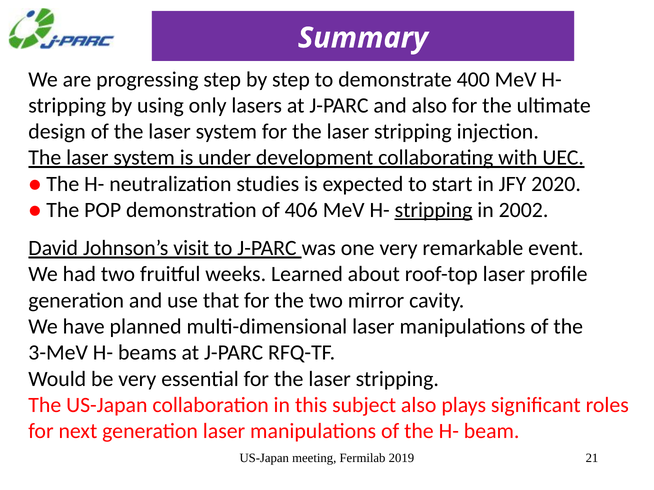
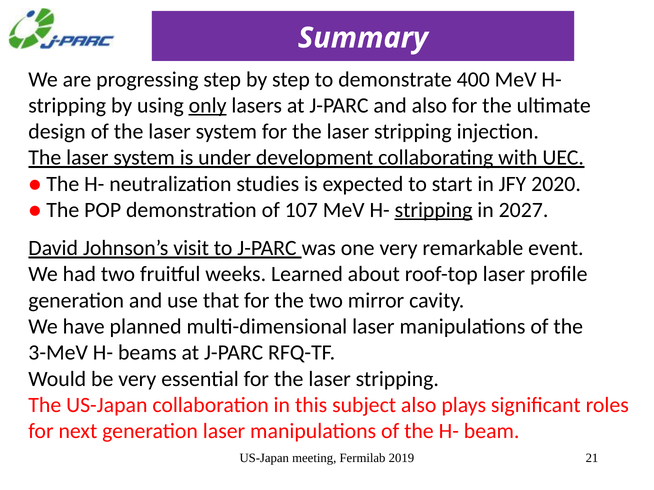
only underline: none -> present (208, 106)
406: 406 -> 107 (301, 210)
2002: 2002 -> 2027 (524, 210)
